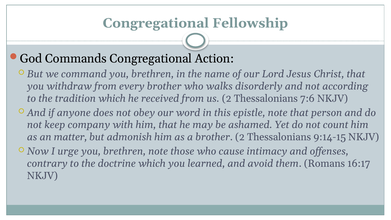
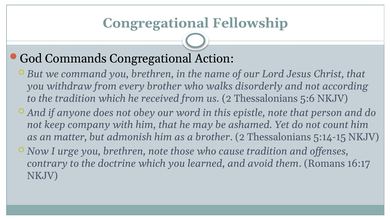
7:6: 7:6 -> 5:6 (307, 98)
9:14-15: 9:14-15 -> 5:14-15 (330, 137)
cause intimacy: intimacy -> tradition (267, 151)
